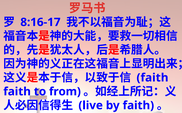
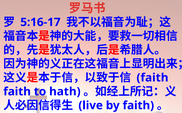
8:16-17: 8:16-17 -> 5:16-17 (40, 22)
from: from -> hath (65, 92)
